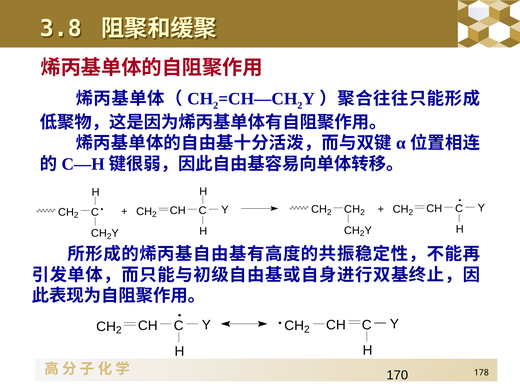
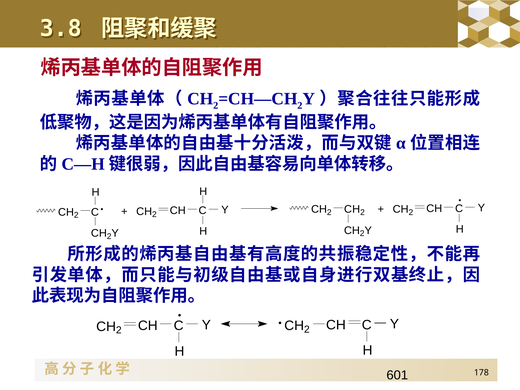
170: 170 -> 601 (397, 375)
